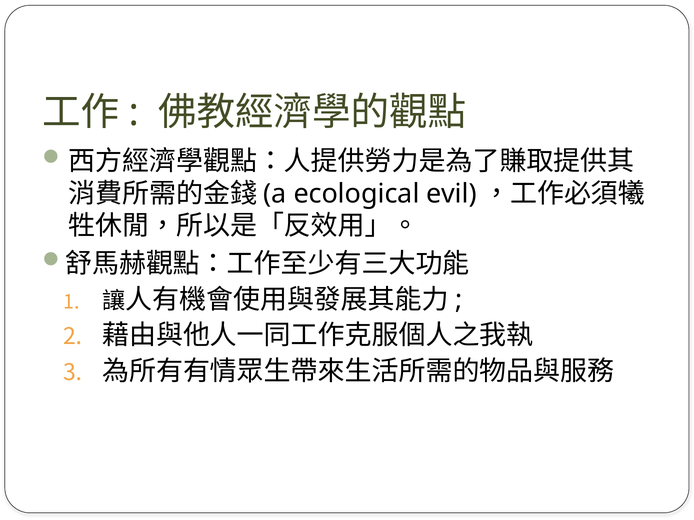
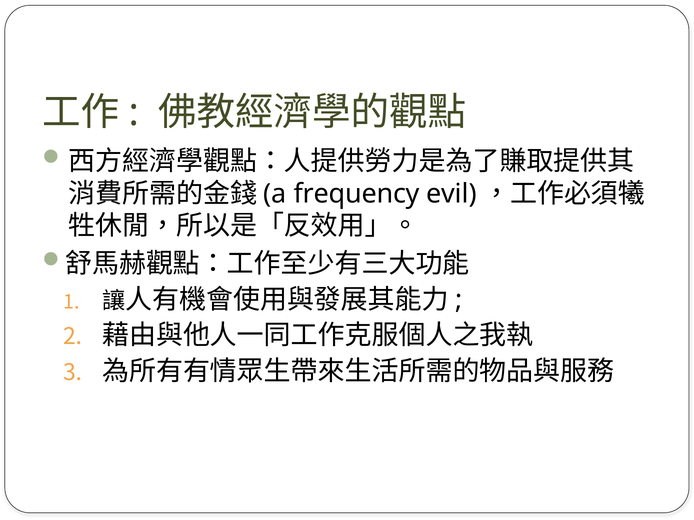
ecological: ecological -> frequency (357, 194)
